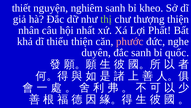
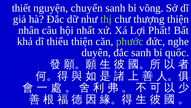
nghiêm: nghiêm -> chuyển (87, 8)
kheo: kheo -> võng (151, 8)
phước colour: pink -> light green (130, 41)
